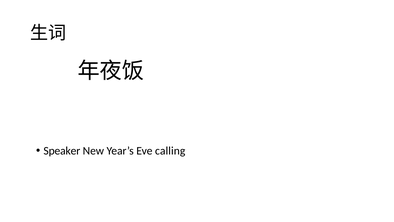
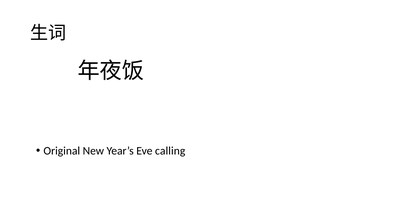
Speaker: Speaker -> Original (62, 151)
